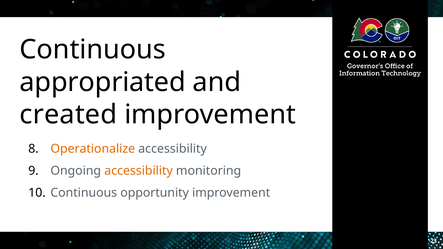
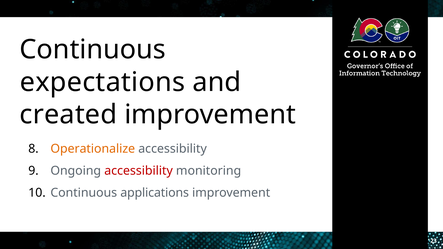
appropriated: appropriated -> expectations (102, 82)
accessibility colour: orange -> red (139, 171)
opportunity: opportunity -> applications (155, 193)
